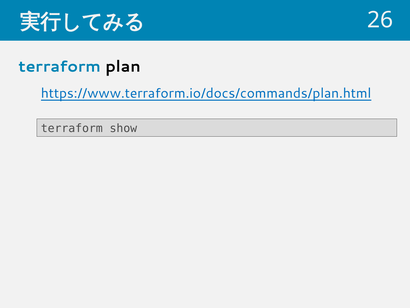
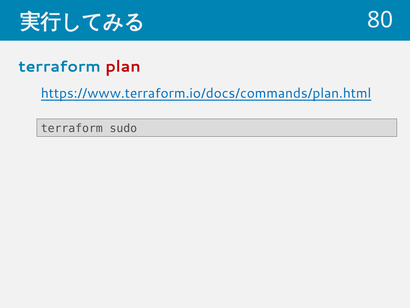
26: 26 -> 80 (380, 20)
plan colour: black -> red (123, 66)
show: show -> sudo (123, 128)
